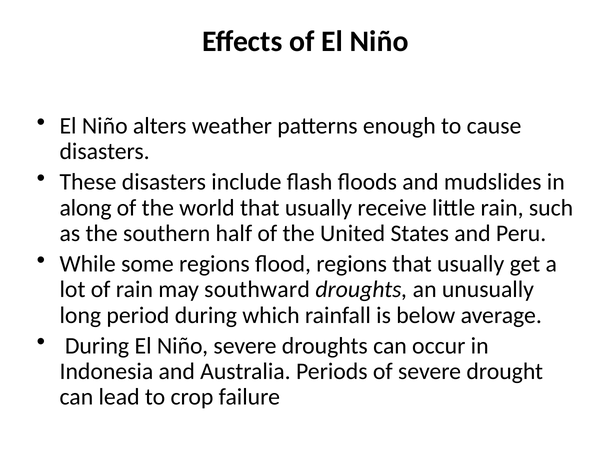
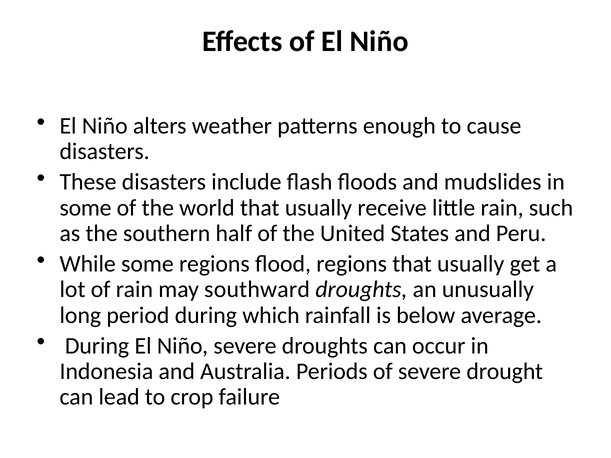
along: along -> some (86, 208)
